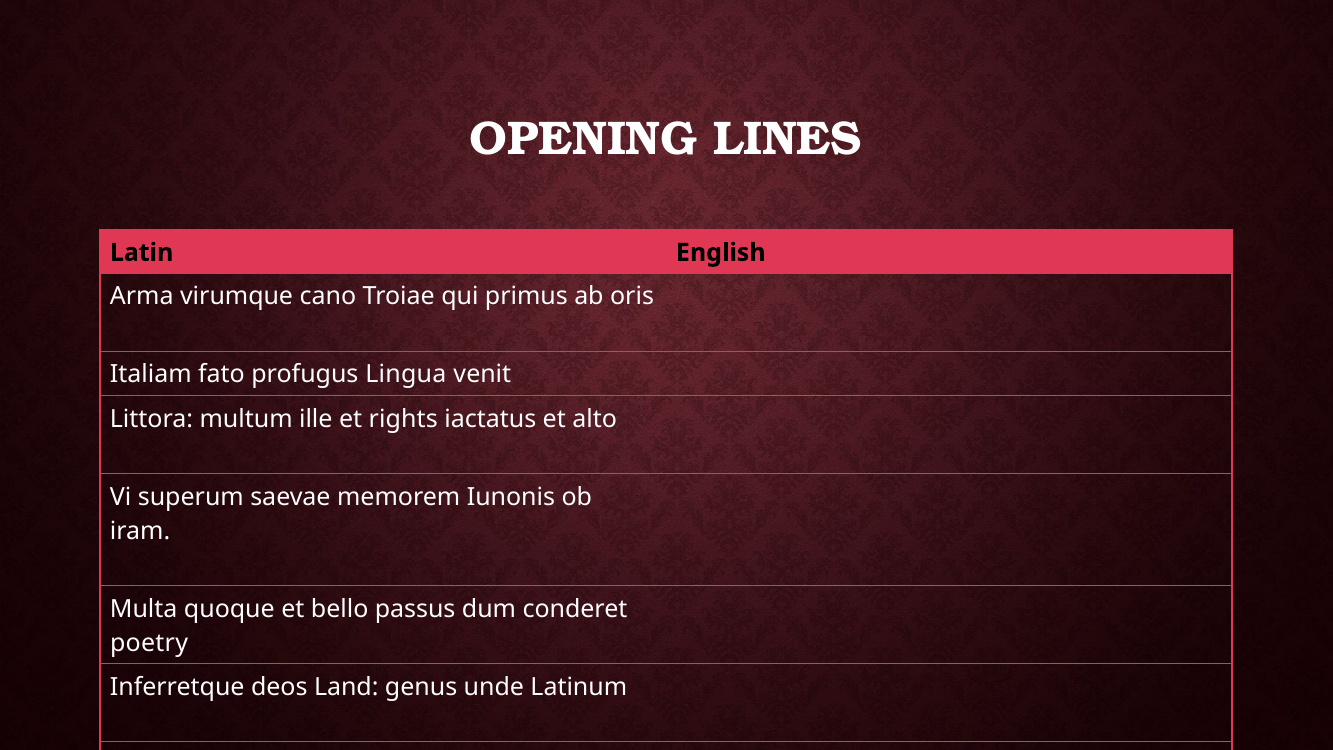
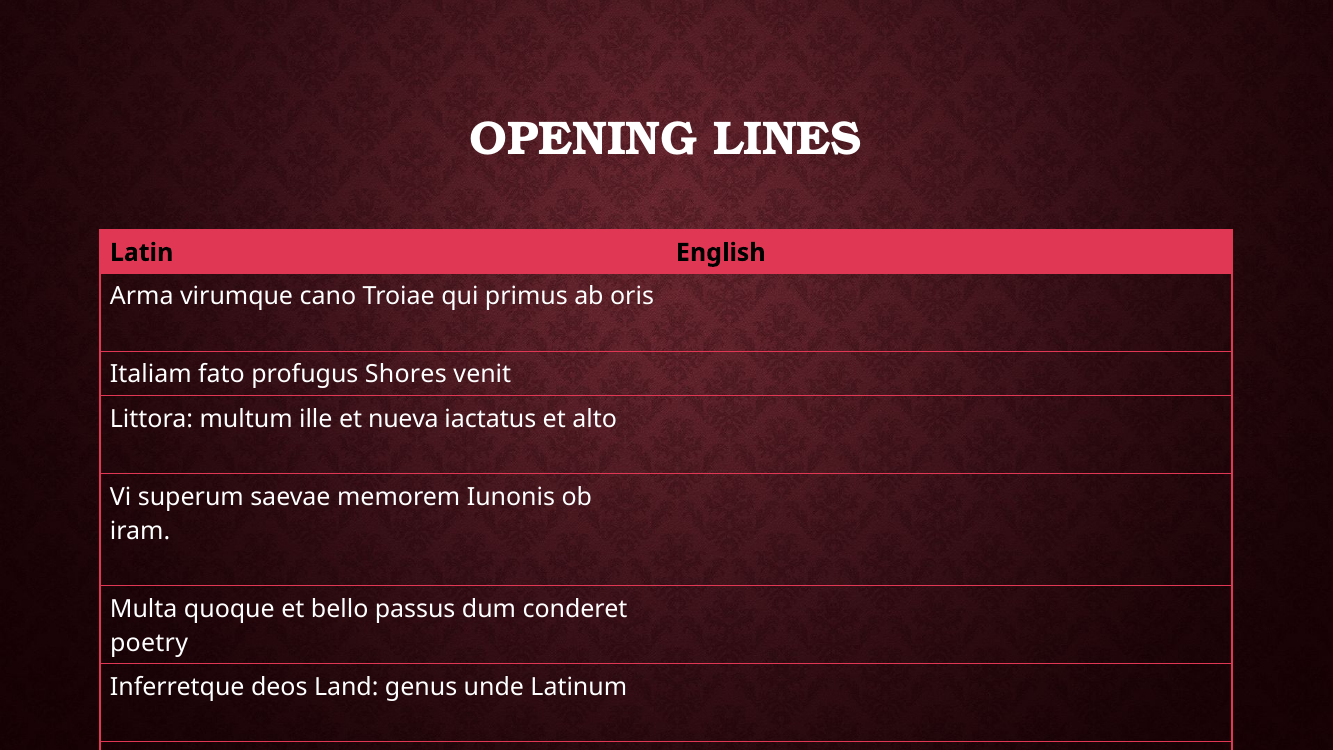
Lingua: Lingua -> Shores (406, 375)
rights: rights -> nueva (403, 419)
